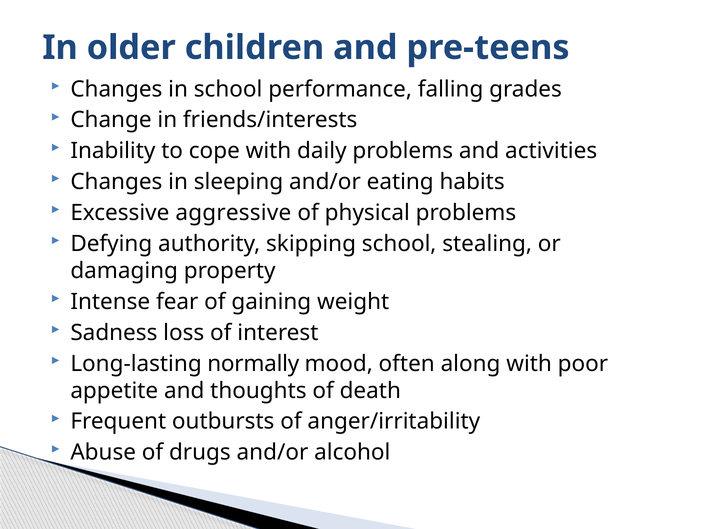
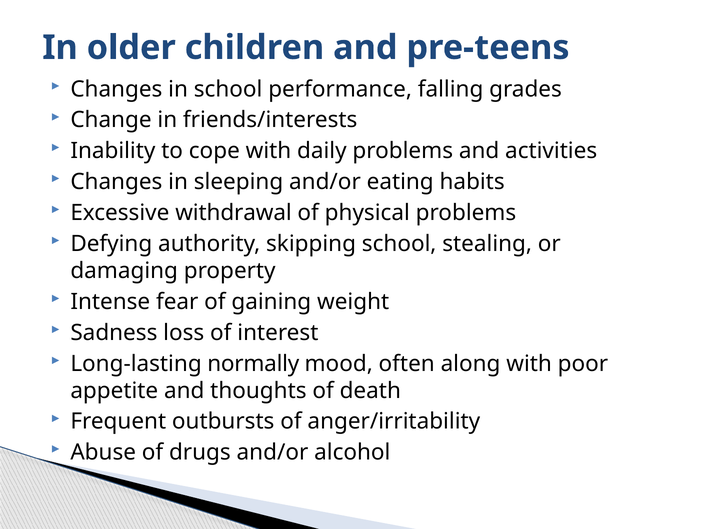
aggressive: aggressive -> withdrawal (234, 213)
